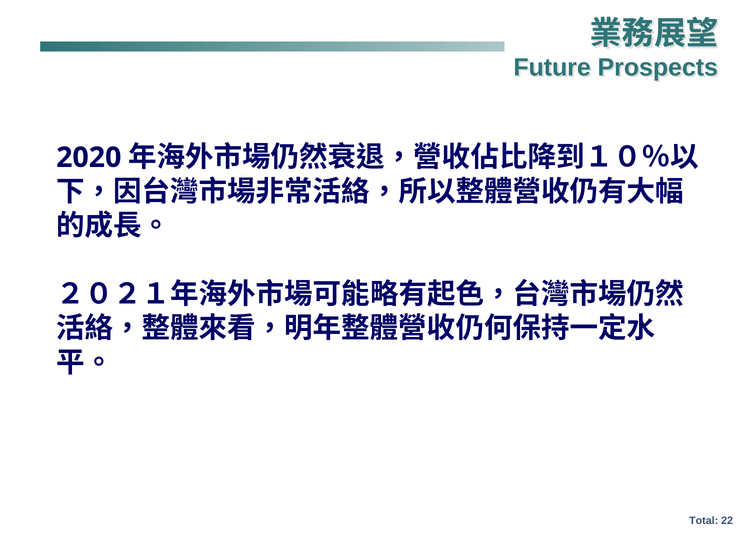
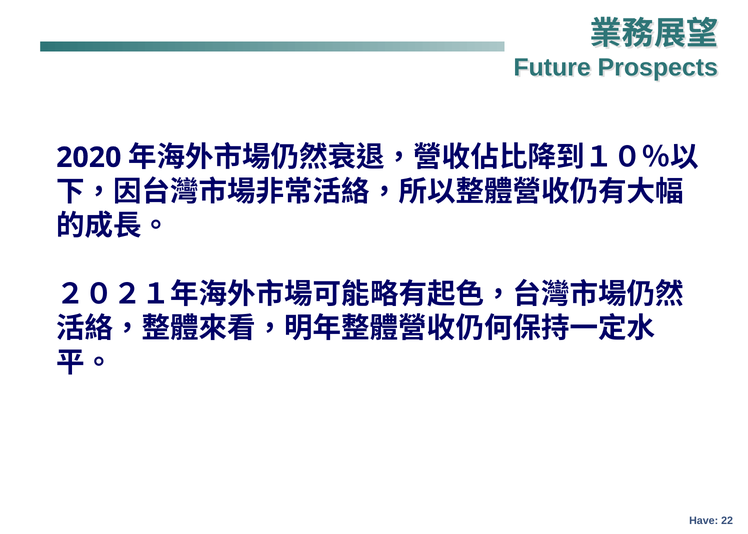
Total: Total -> Have (704, 521)
